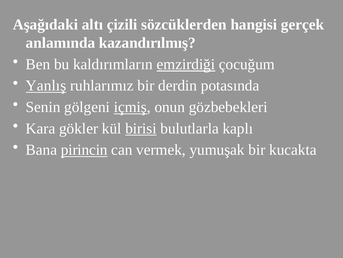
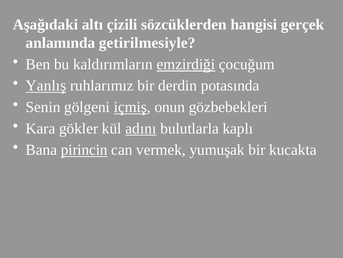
kazandırılmış: kazandırılmış -> getirilmesiyle (147, 43)
birisi: birisi -> adını (141, 128)
